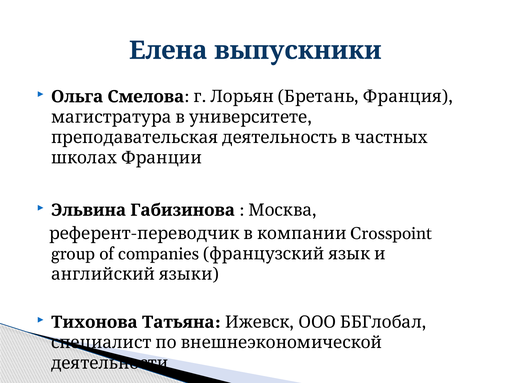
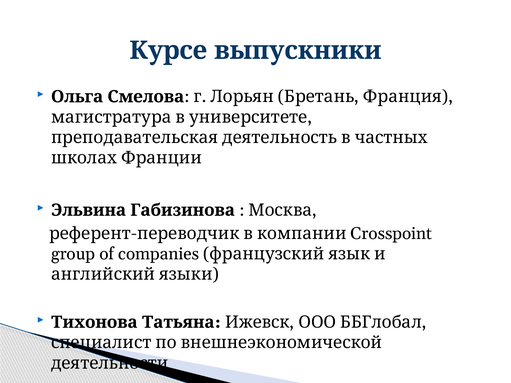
Елена: Елена -> Курсе (168, 50)
